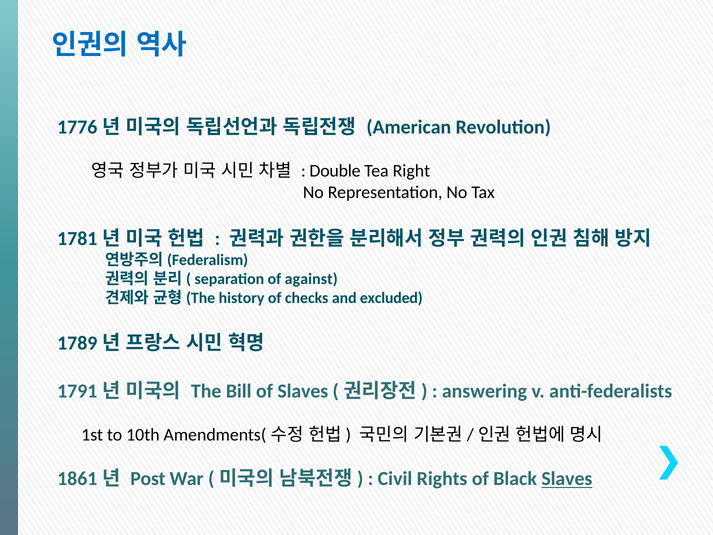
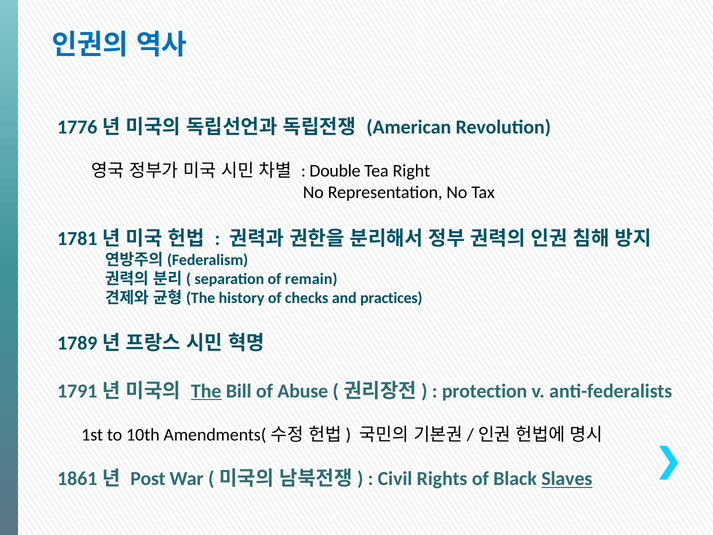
against: against -> remain (311, 279)
excluded: excluded -> practices (391, 298)
The underline: none -> present (206, 391)
of Slaves: Slaves -> Abuse (303, 391)
answering: answering -> protection (485, 391)
